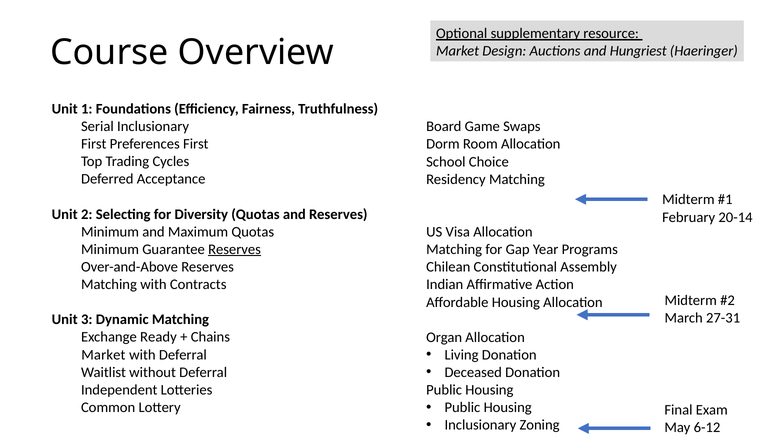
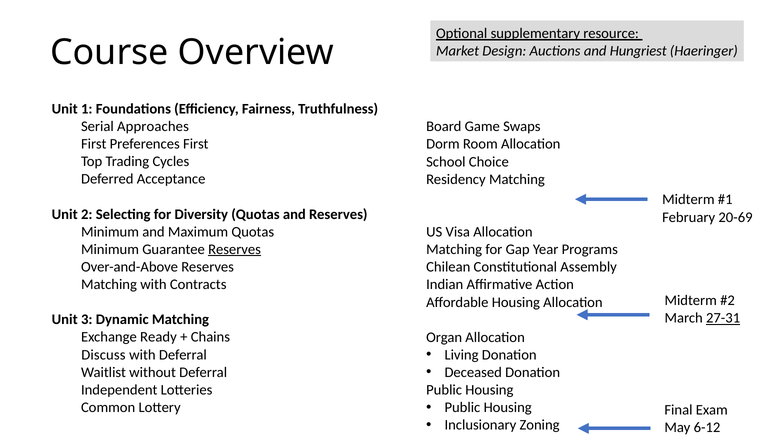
Serial Inclusionary: Inclusionary -> Approaches (153, 126)
20-14: 20-14 -> 20-69 (736, 217)
27-31 underline: none -> present (723, 318)
Market: Market -> Discuss (103, 355)
